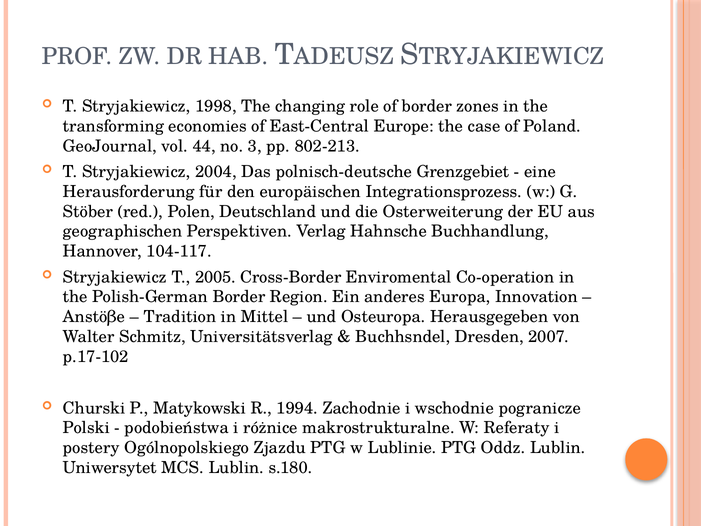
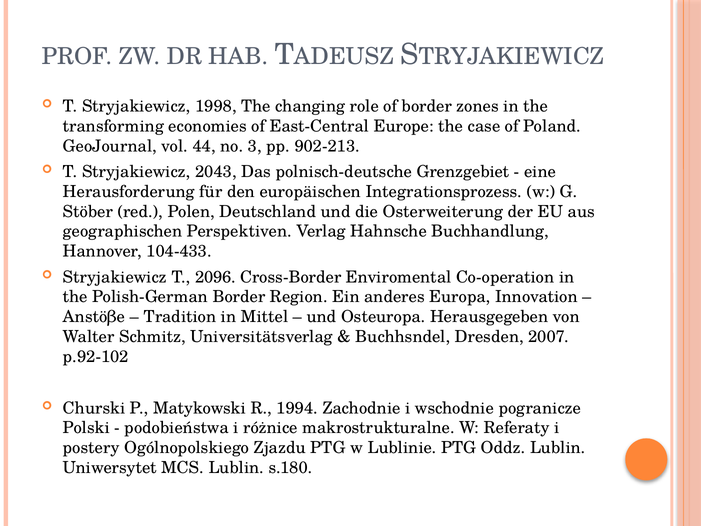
802-213: 802-213 -> 902-213 (327, 146)
2004: 2004 -> 2043 (216, 172)
104-117: 104-117 -> 104-433 (179, 251)
2005: 2005 -> 2096 (215, 277)
p.17-102: p.17-102 -> p.92-102 (96, 356)
